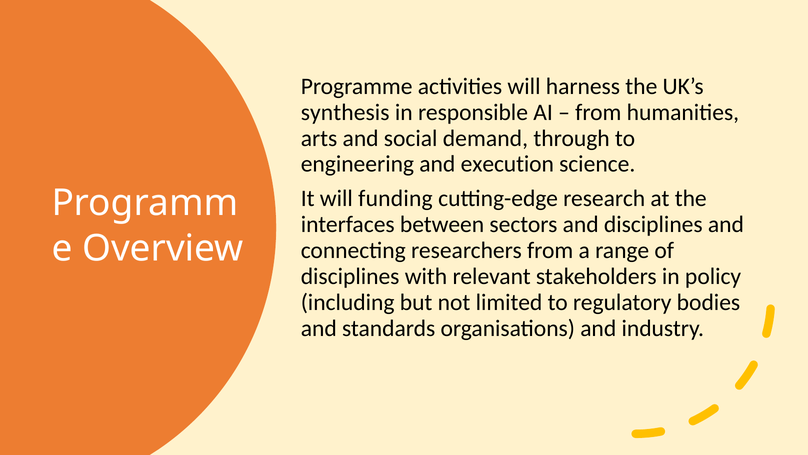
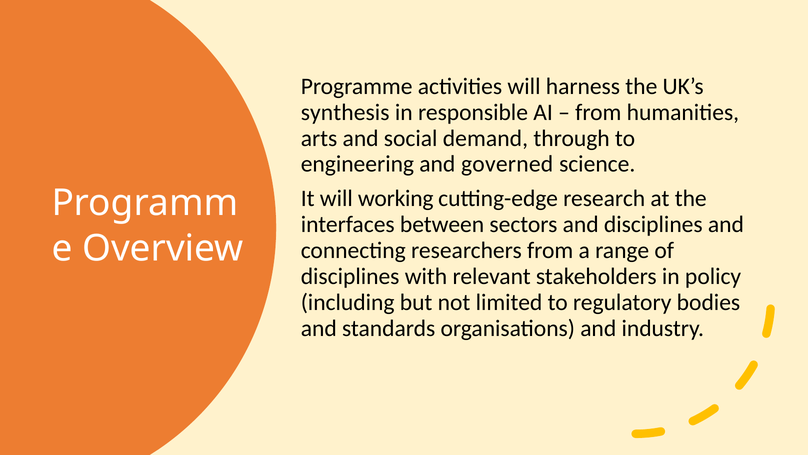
execution: execution -> governed (507, 164)
funding: funding -> working (396, 198)
